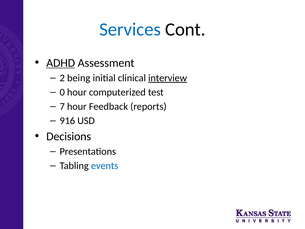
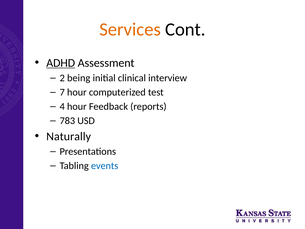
Services colour: blue -> orange (130, 30)
interview underline: present -> none (168, 78)
0: 0 -> 7 (62, 92)
7: 7 -> 4 (62, 106)
916: 916 -> 783 (67, 121)
Decisions: Decisions -> Naturally (69, 136)
